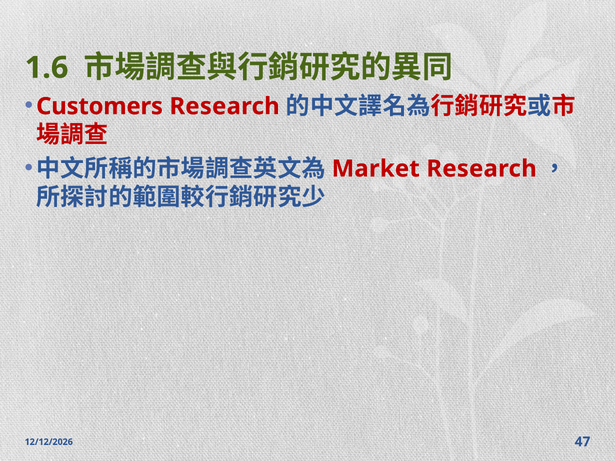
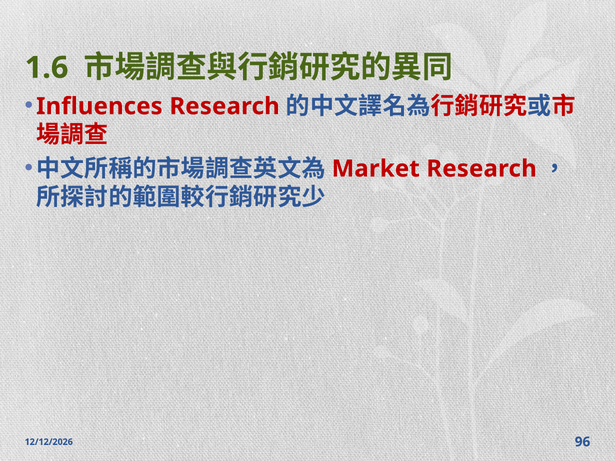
Customers: Customers -> Influences (99, 106)
47: 47 -> 96 (583, 442)
